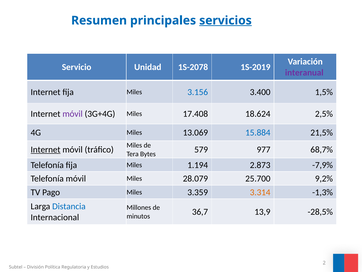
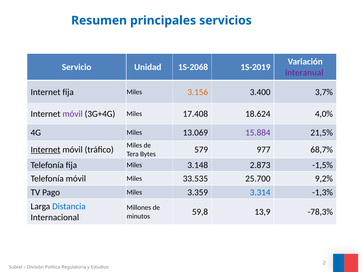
servicios underline: present -> none (225, 20)
1S-2078: 1S-2078 -> 1S-2068 (193, 67)
3.156 colour: blue -> orange (198, 92)
1,5%: 1,5% -> 3,7% (324, 92)
2,5%: 2,5% -> 4,0% (324, 114)
15.884 colour: blue -> purple (258, 132)
1.194: 1.194 -> 3.148 (198, 165)
-7,9%: -7,9% -> -1,5% (323, 165)
28.079: 28.079 -> 33.535 (195, 178)
3.314 colour: orange -> blue (260, 192)
36,7: 36,7 -> 59,8 (200, 212)
-28,5%: -28,5% -> -78,3% (320, 212)
